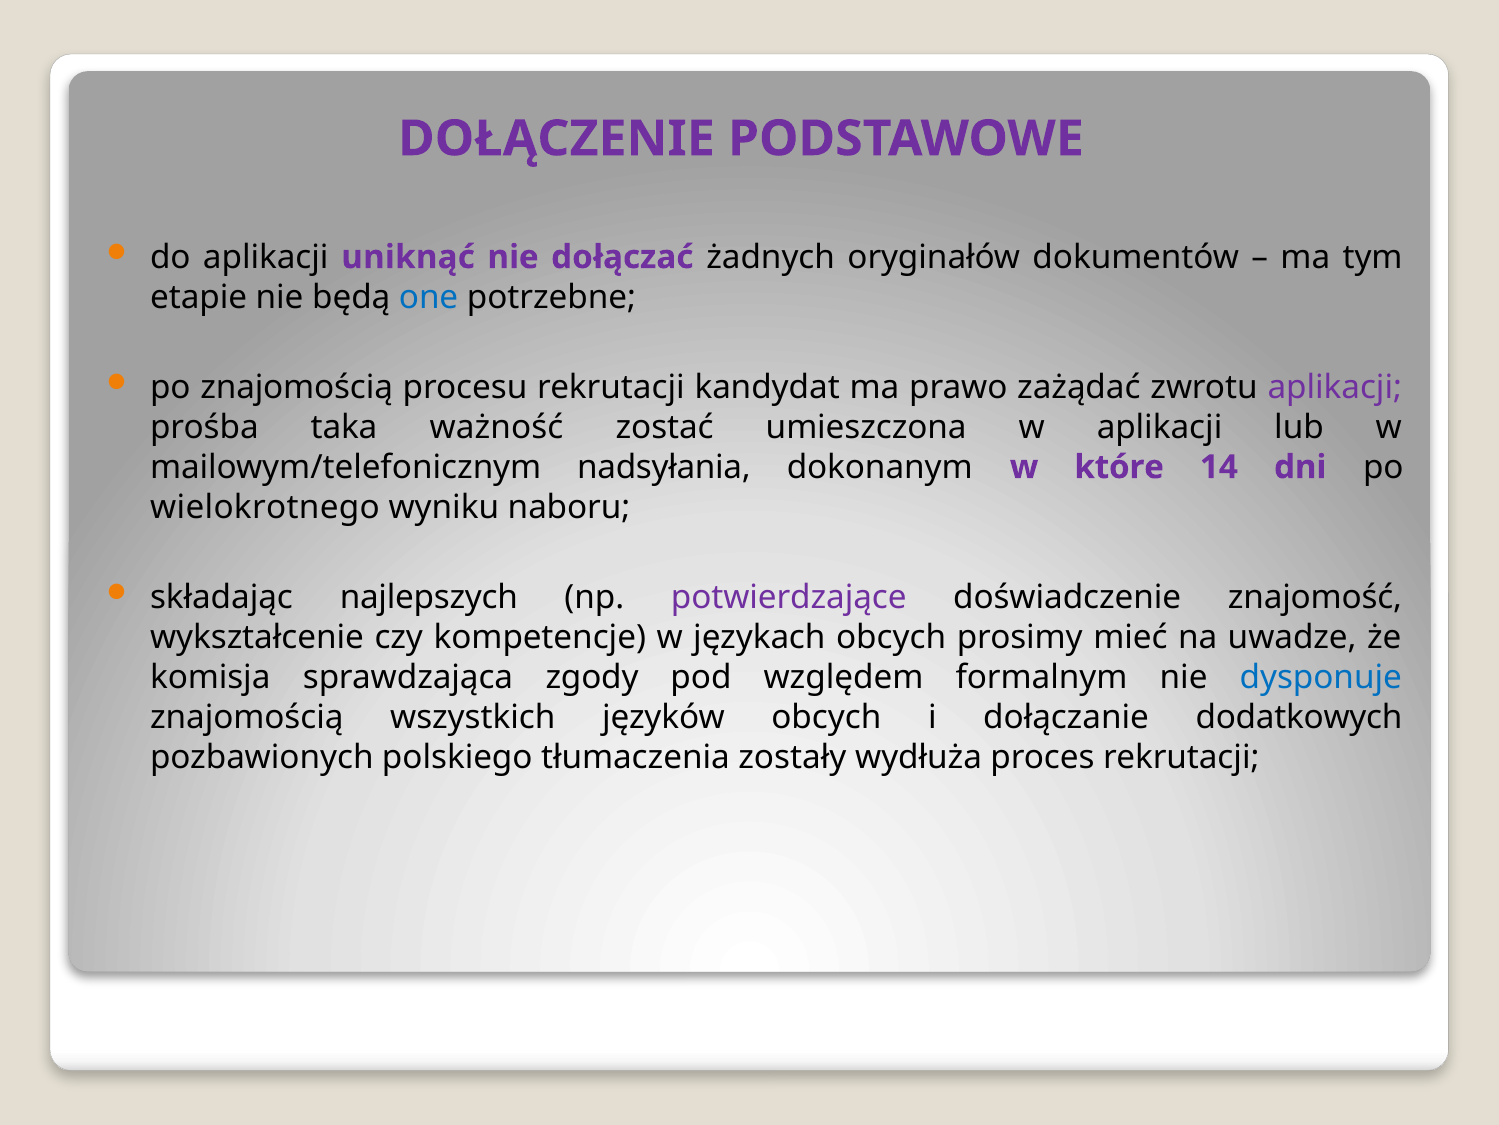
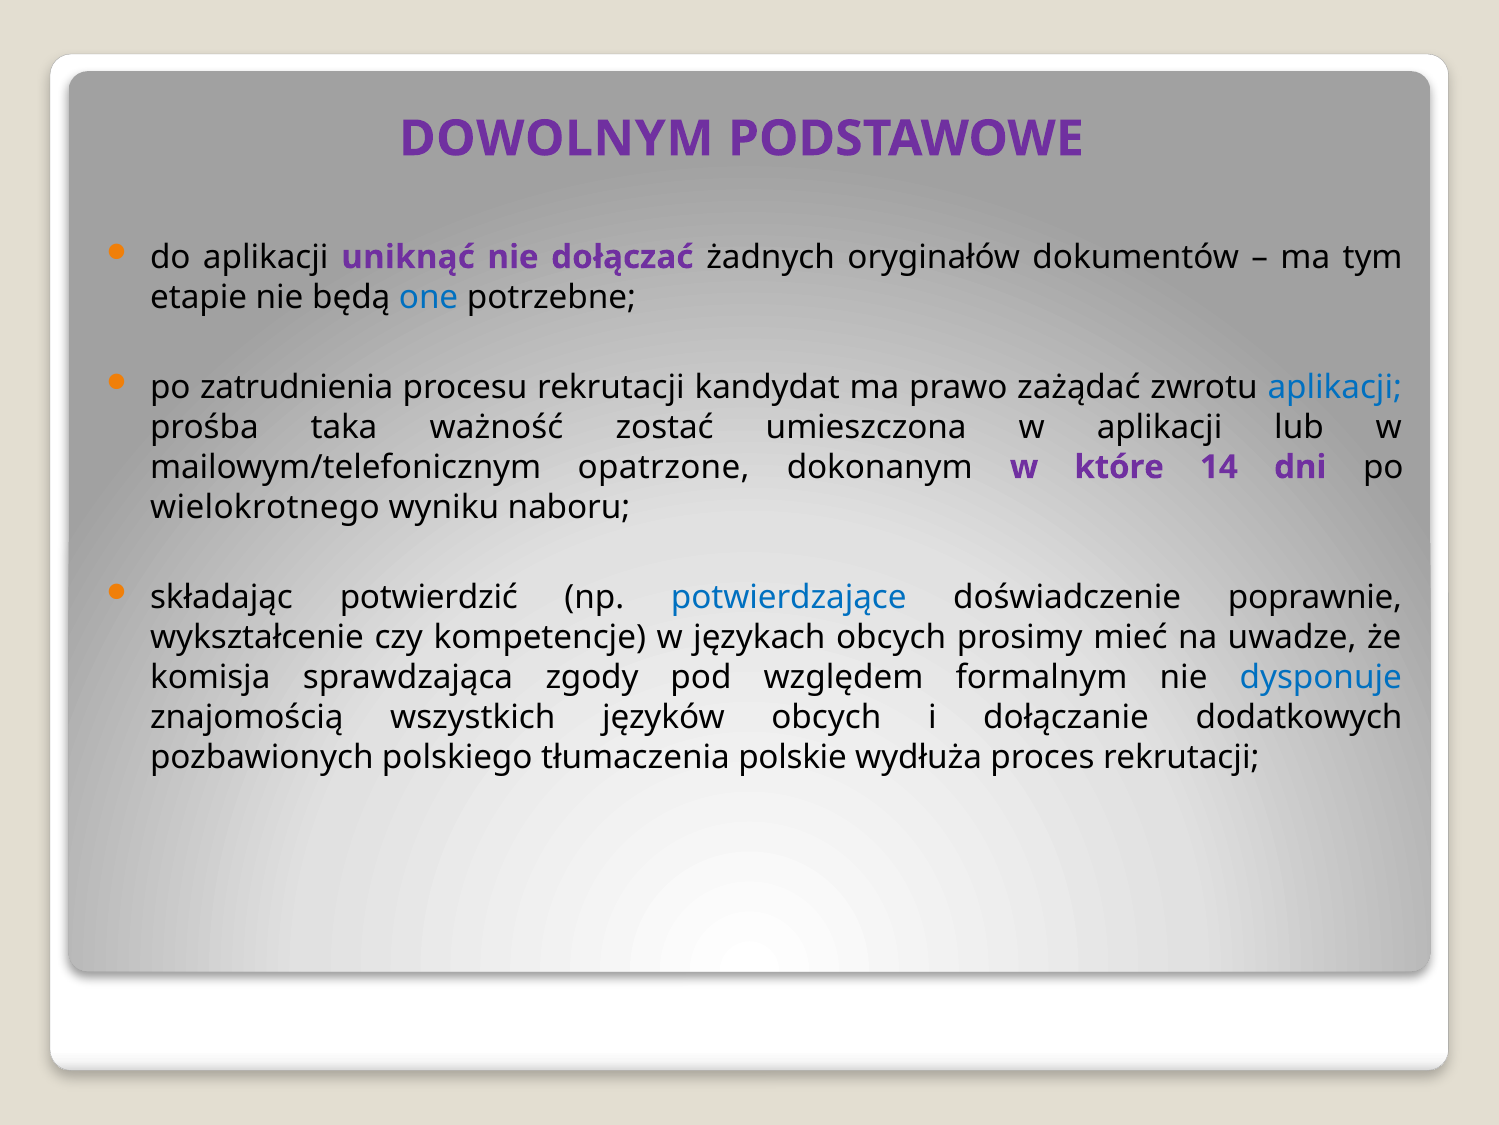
DOŁĄCZENIE: DOŁĄCZENIE -> DOWOLNYM (556, 139)
po znajomością: znajomością -> zatrudnienia (297, 387)
aplikacji colour: purple -> blue (1335, 387)
nadsyłania: nadsyłania -> opatrzone (664, 467)
najlepszych: najlepszych -> potwierdzić (429, 597)
potwierdzające colour: purple -> blue (789, 597)
znajomość: znajomość -> poprawnie (1315, 597)
zostały: zostały -> polskie (793, 757)
